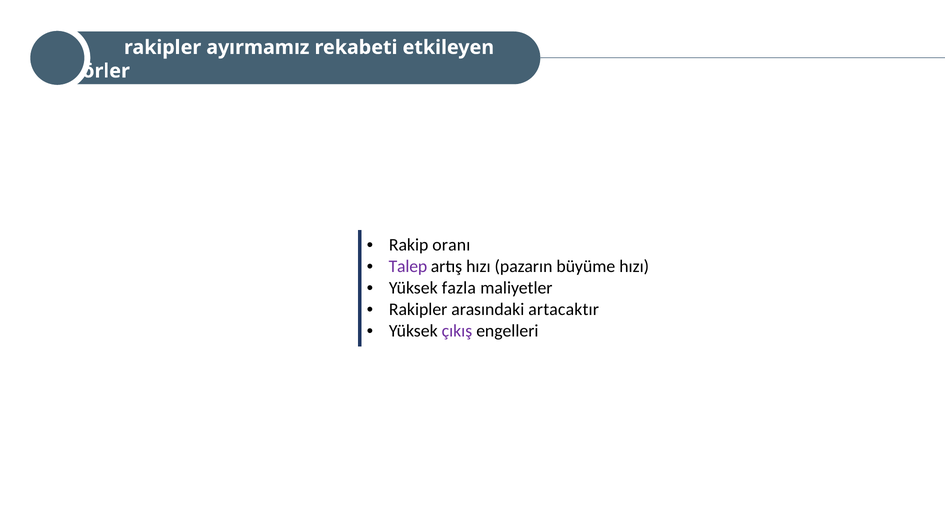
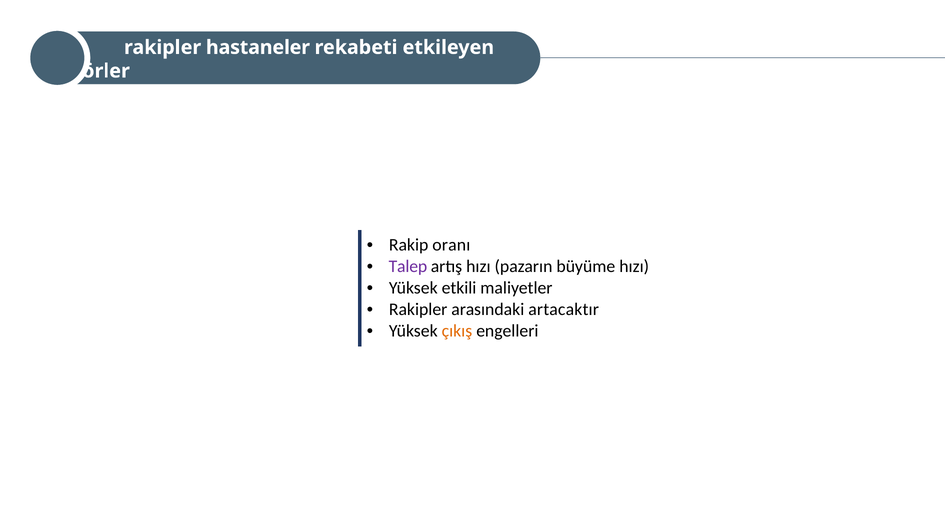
ayırmamız: ayırmamız -> hastaneler (258, 47)
fazla: fazla -> etkili (459, 288)
çıkış colour: purple -> orange (457, 331)
